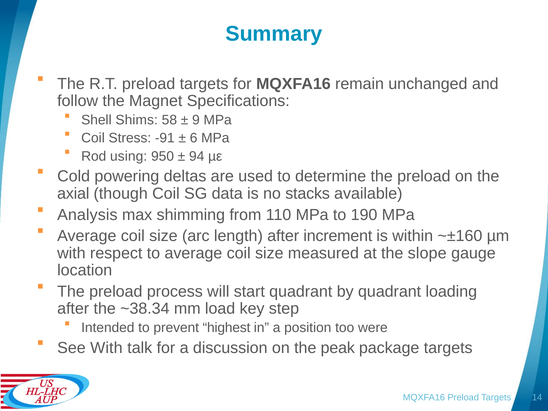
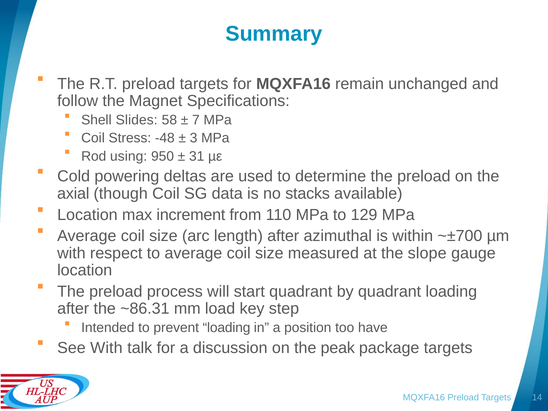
Shims: Shims -> Slides (137, 120)
9: 9 -> 7 (196, 120)
-91: -91 -> -48 (165, 138)
6: 6 -> 3 (194, 138)
94: 94 -> 31 (197, 156)
Analysis: Analysis -> Location (87, 215)
shimming: shimming -> increment (191, 215)
190: 190 -> 129 (364, 215)
increment: increment -> azimuthal (338, 236)
~±160: ~±160 -> ~±700 (460, 236)
~38.34: ~38.34 -> ~86.31 (145, 309)
prevent highest: highest -> loading (227, 328)
were: were -> have (373, 328)
